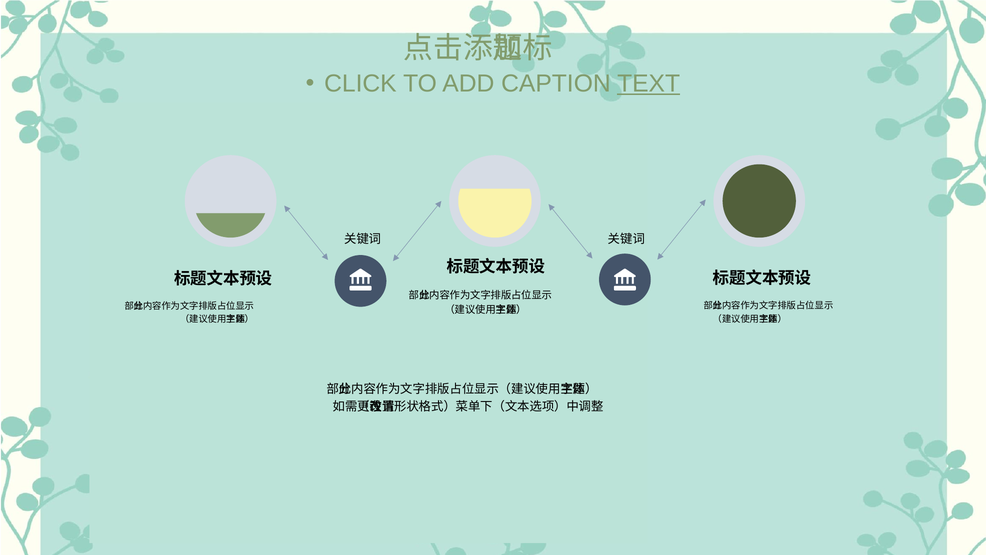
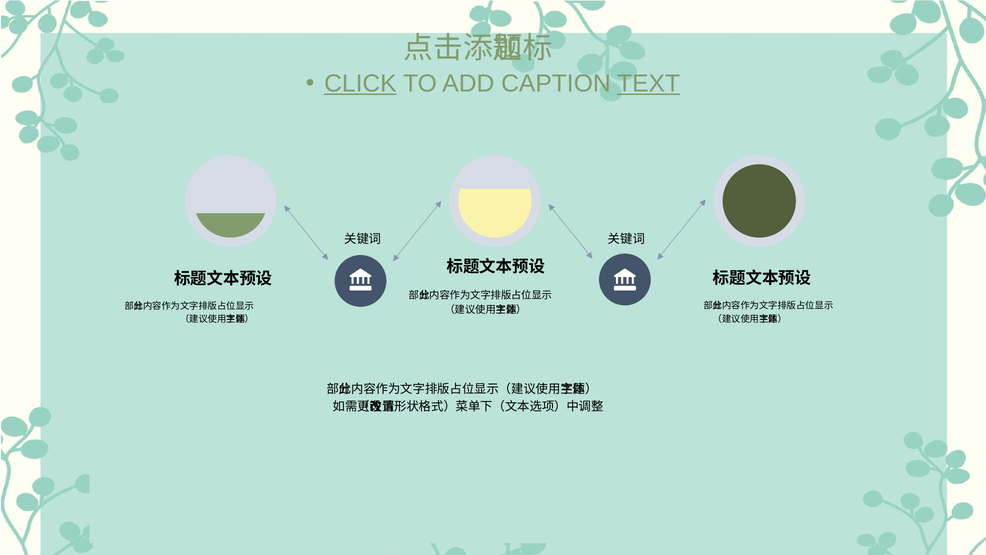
CLICK underline: none -> present (360, 84)
